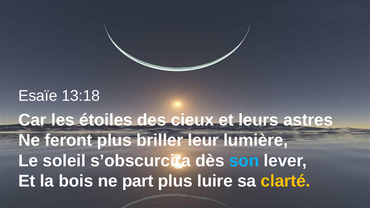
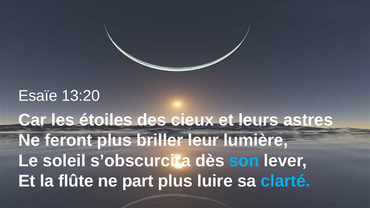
13:18: 13:18 -> 13:20 (81, 96)
bois: bois -> flûte (76, 181)
clarté colour: yellow -> light blue (286, 181)
